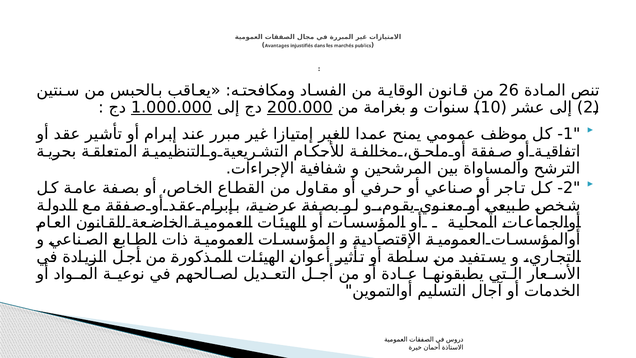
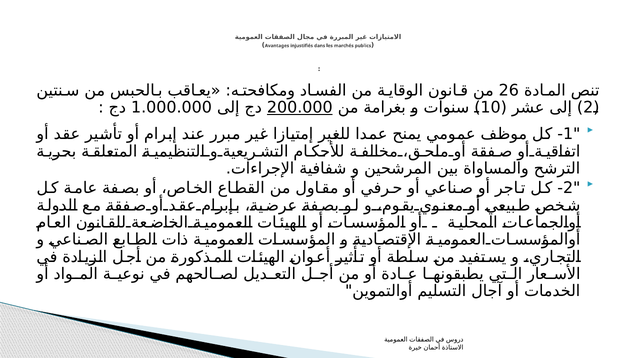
1.000.000 underline: present -> none (172, 107)
